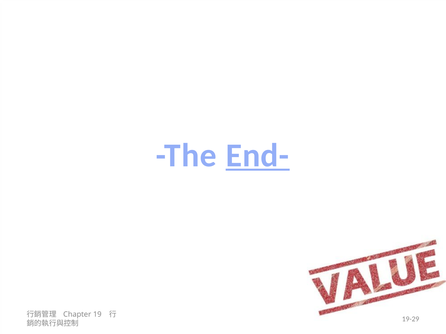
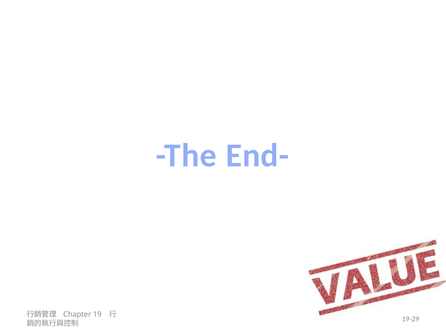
End- underline: present -> none (257, 156)
